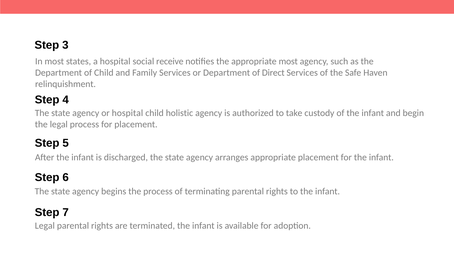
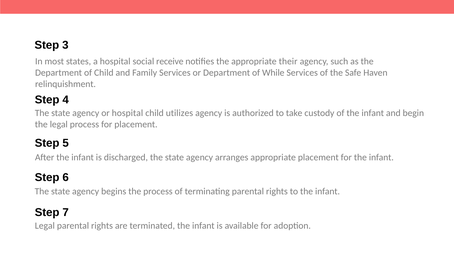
appropriate most: most -> their (288, 62)
Direct: Direct -> While (273, 73)
holistic: holistic -> utilizes (179, 113)
